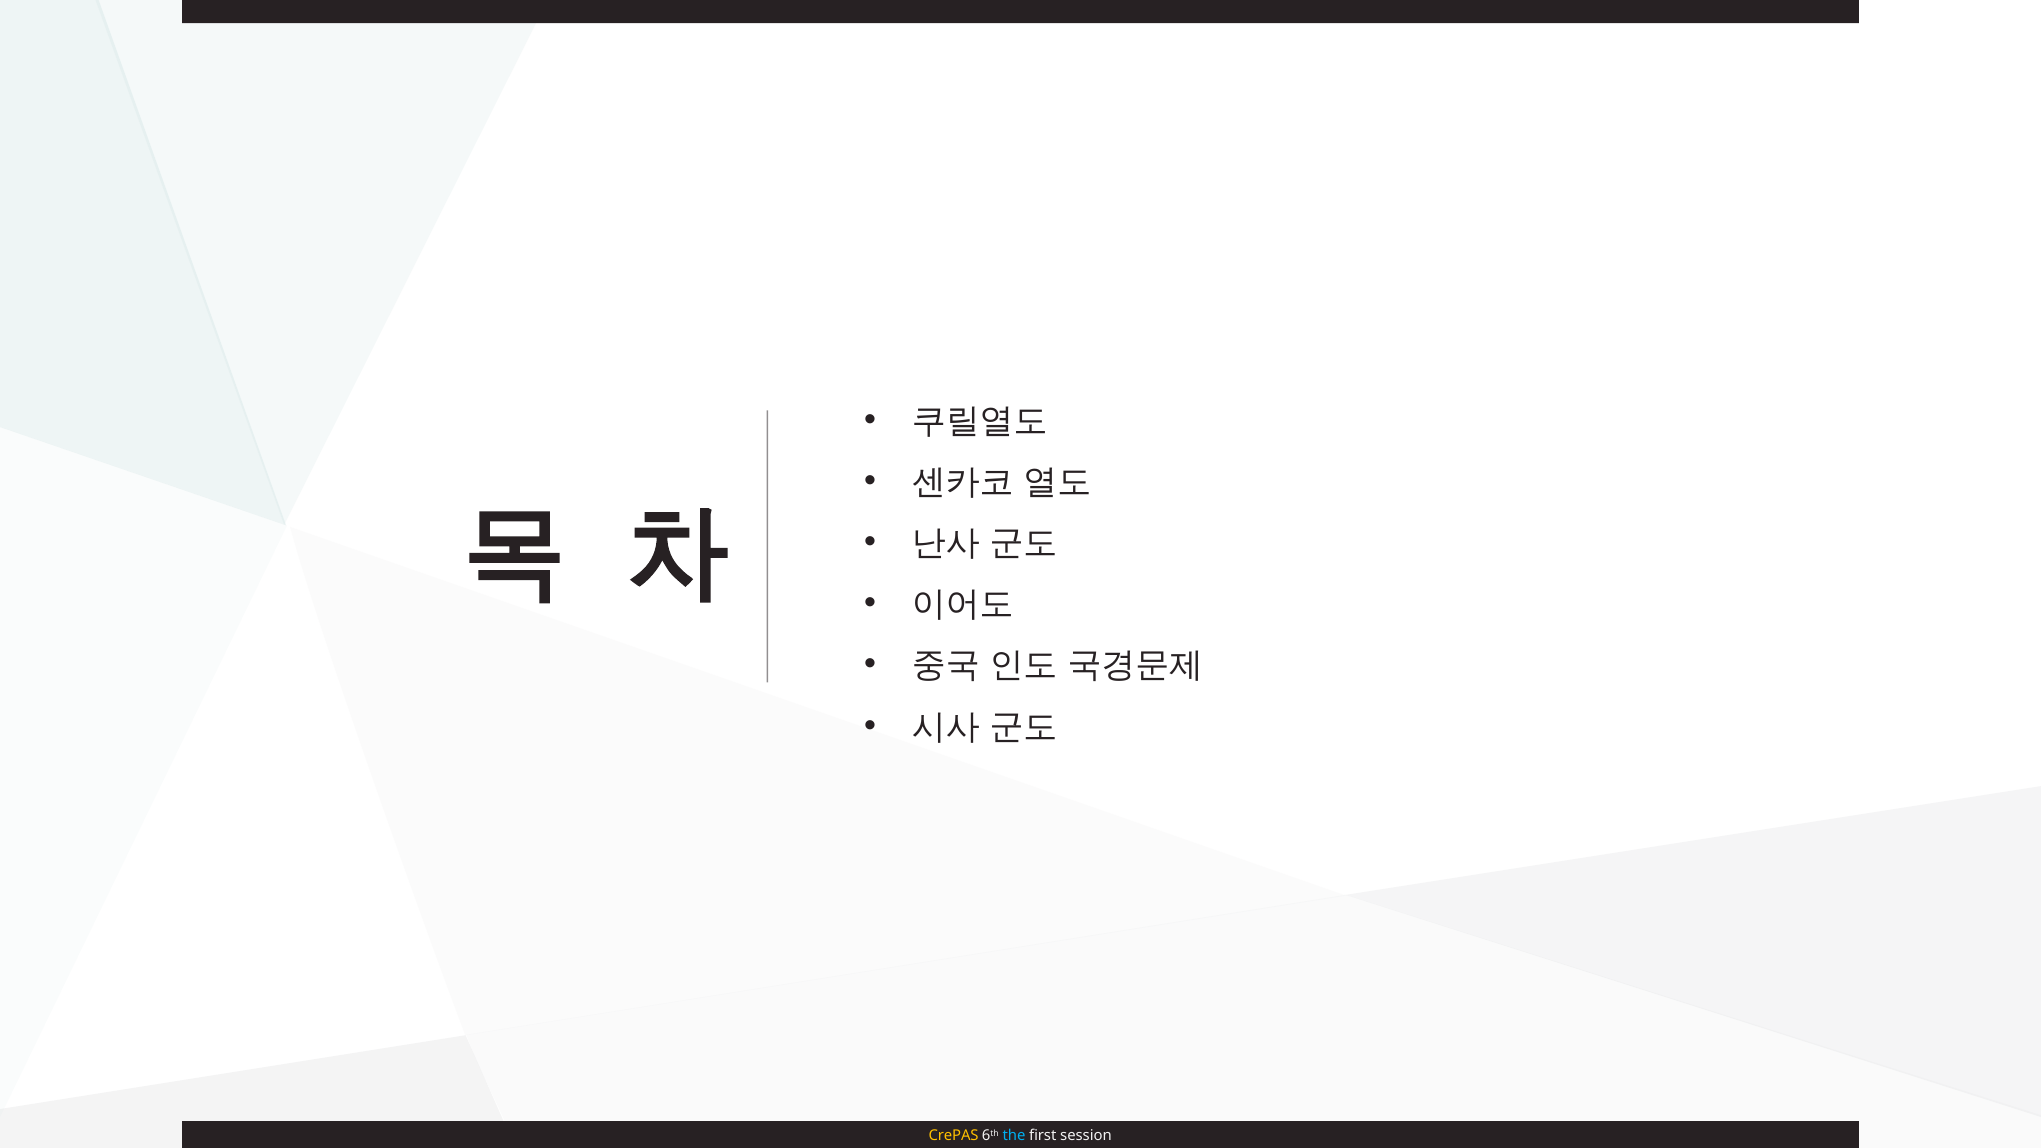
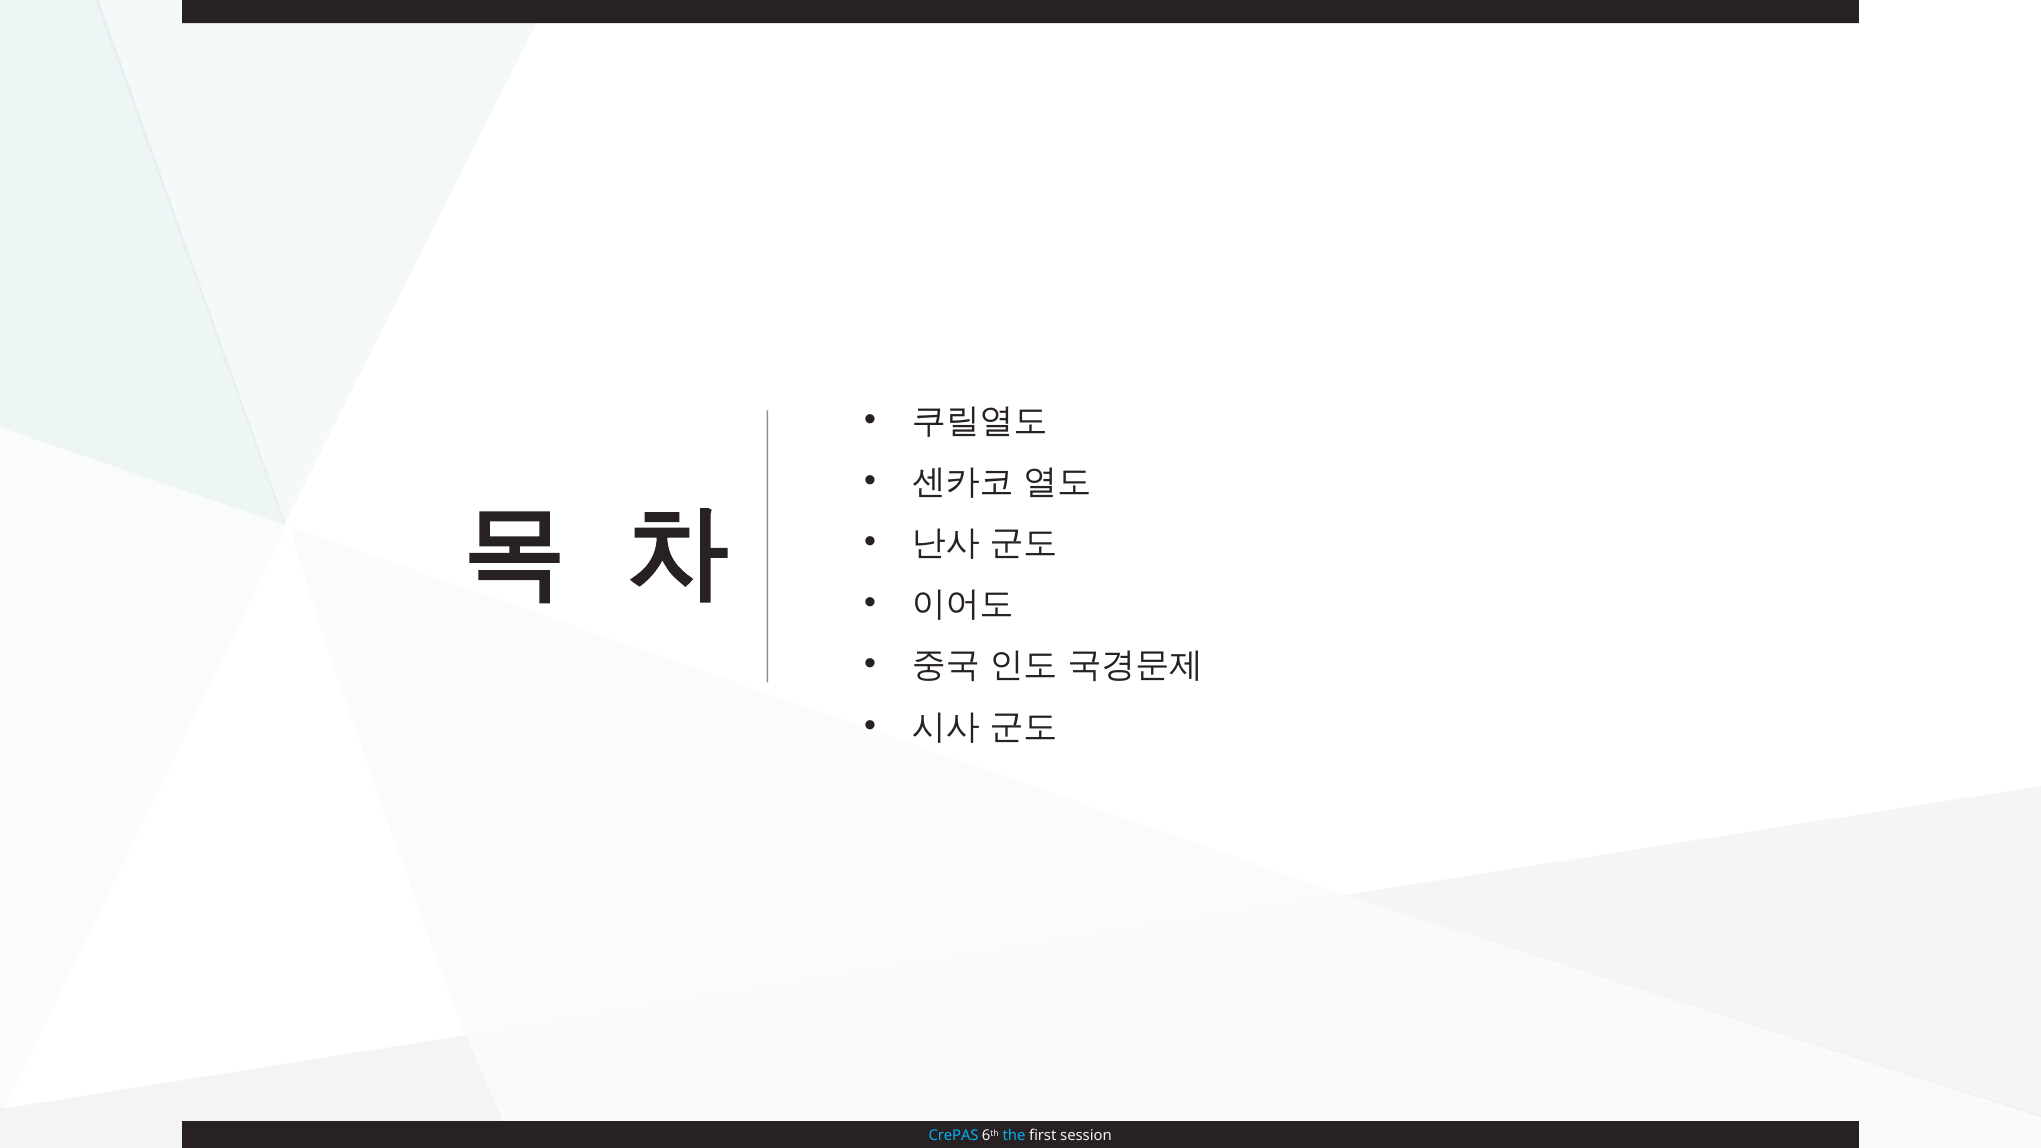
CrePAS colour: yellow -> light blue (954, 1136)
